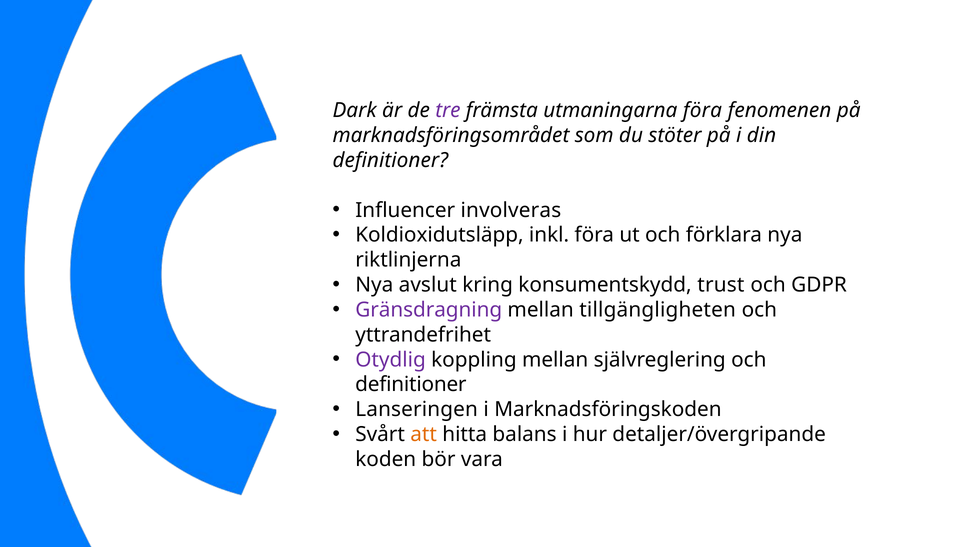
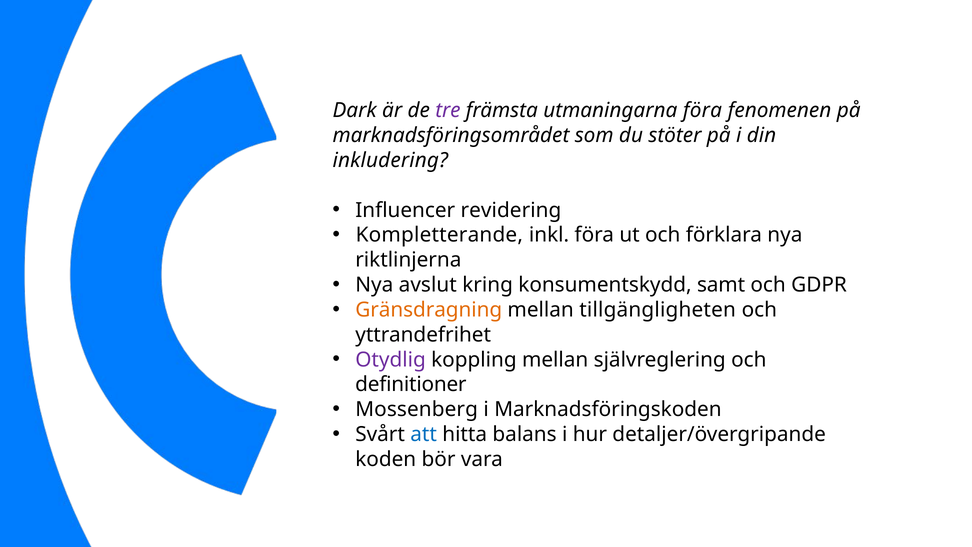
definitioner: definitioner -> inkludering (390, 160)
involveras: involveras -> revidering (511, 210)
Koldioxidutsläpp: Koldioxidutsläpp -> Kompletterande (439, 235)
trust: trust -> samt (721, 285)
Gränsdragning colour: purple -> orange (429, 310)
Lanseringen: Lanseringen -> Mossenberg (417, 409)
att colour: orange -> blue (424, 434)
